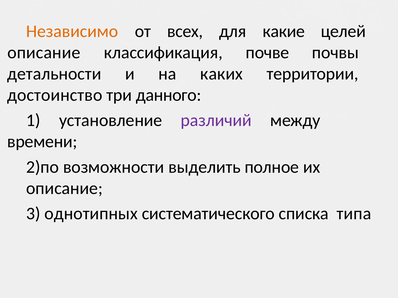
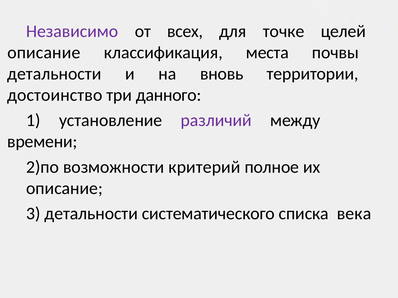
Независимо colour: orange -> purple (72, 31)
какие: какие -> точке (284, 31)
почве: почве -> места (267, 53)
каких: каких -> вновь (222, 74)
выделить: выделить -> критерий (204, 167)
однотипных: однотипных -> детальности (91, 214)
типа: типа -> века (354, 214)
